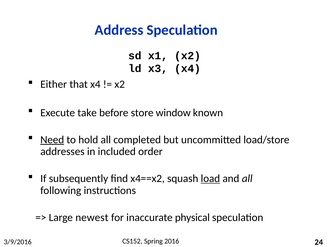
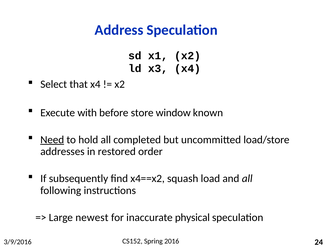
Either: Either -> Select (54, 84)
take: take -> with (87, 113)
included: included -> restored (117, 151)
load underline: present -> none (210, 178)
